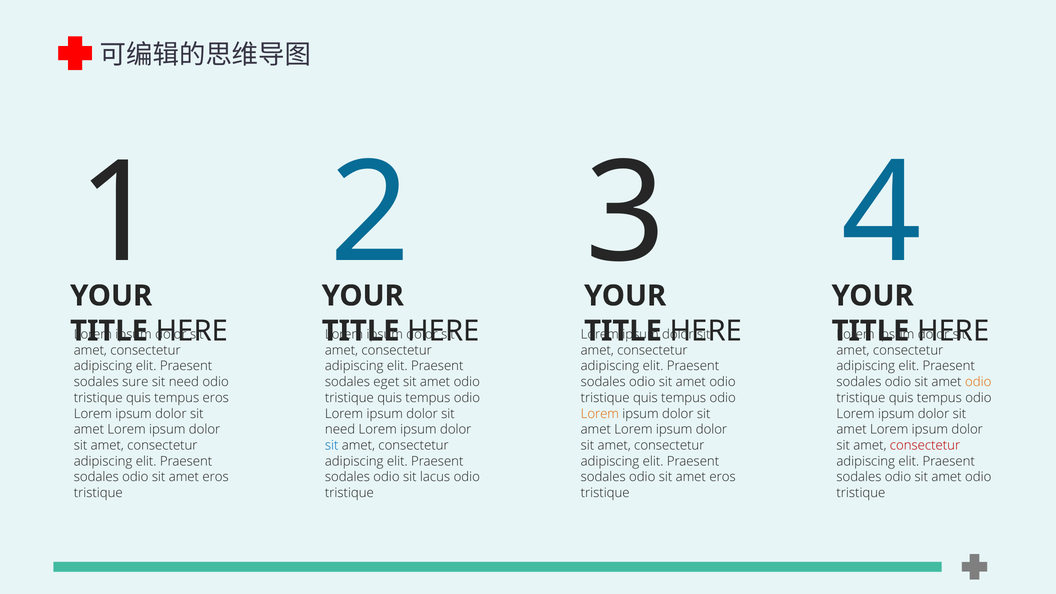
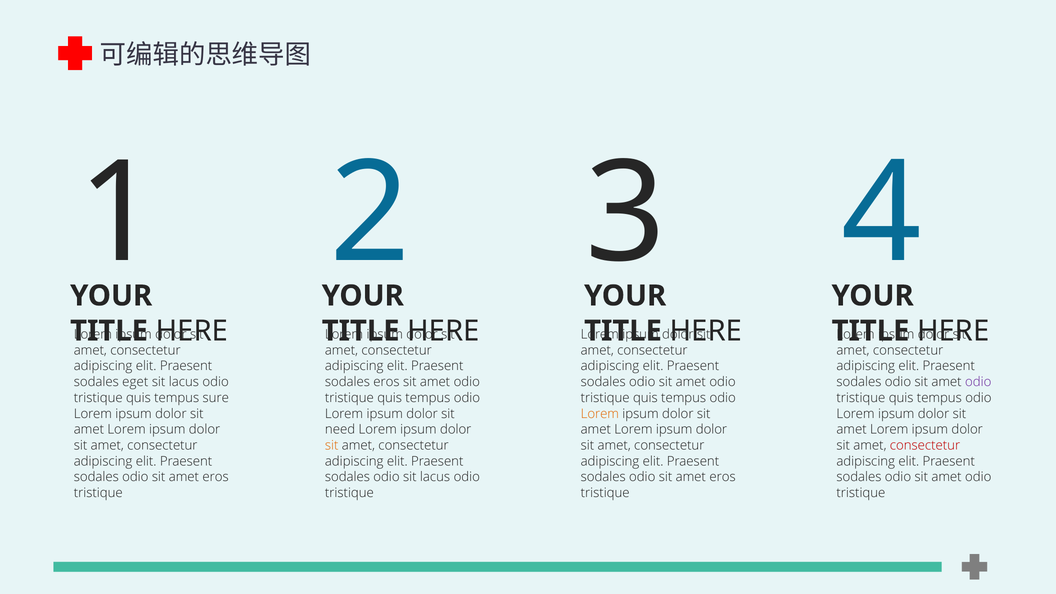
sure: sure -> eget (135, 382)
need: need -> lacus (184, 382)
sodales eget: eget -> eros (386, 382)
odio colour: orange -> purple (978, 382)
tempus eros: eros -> sure (216, 398)
sit colour: blue -> orange (332, 445)
